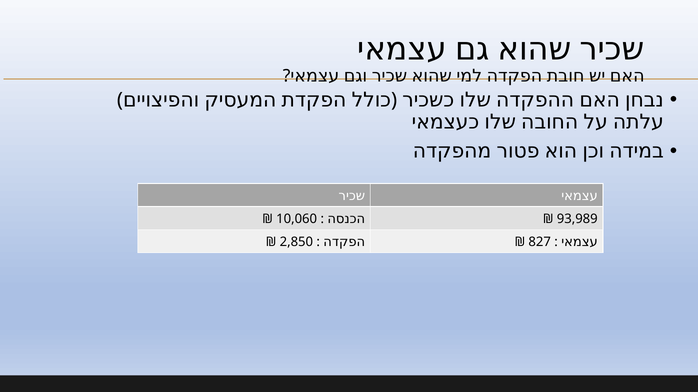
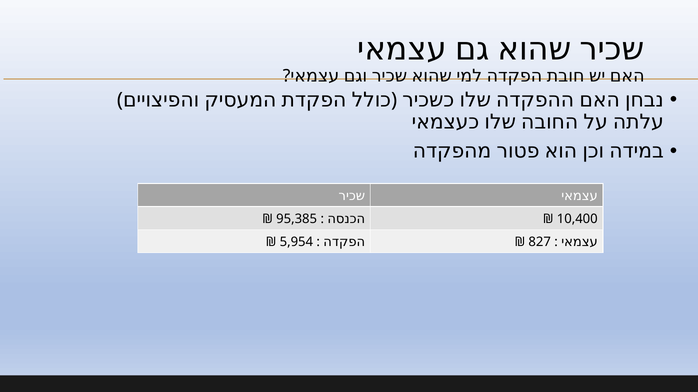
10,060: 10,060 -> 95,385 (297, 219)
93,989: 93,989 -> 10,400 (577, 219)
2,850: 2,850 -> 5,954 (296, 242)
